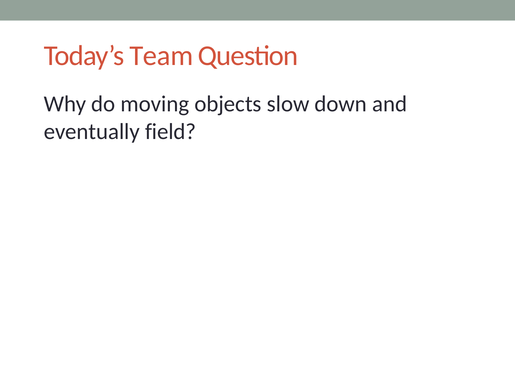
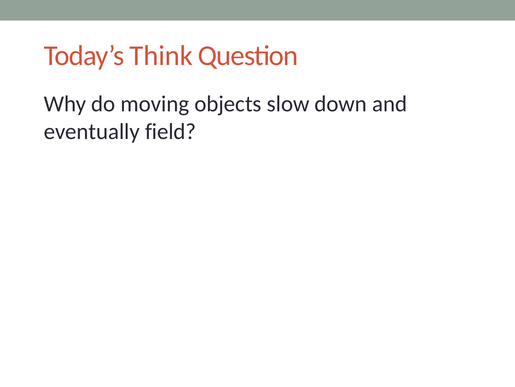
Team: Team -> Think (161, 56)
